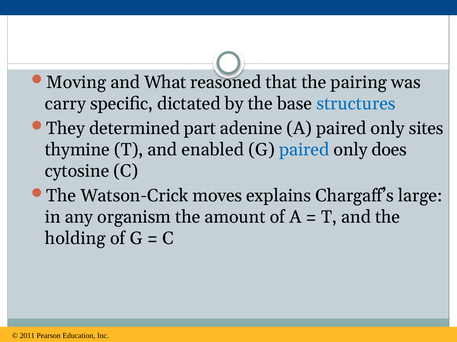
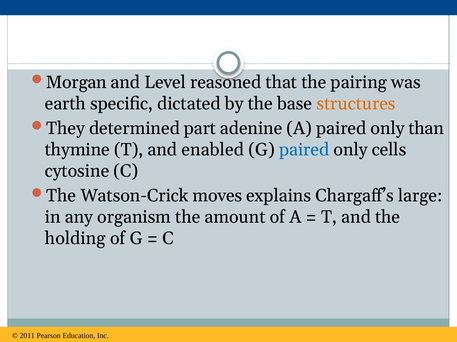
Moving: Moving -> Morgan (76, 82)
What: What -> Level (165, 82)
carry: carry -> earth (65, 104)
structures colour: blue -> orange (356, 104)
sites: sites -> than (426, 129)
does: does -> cells (389, 150)
